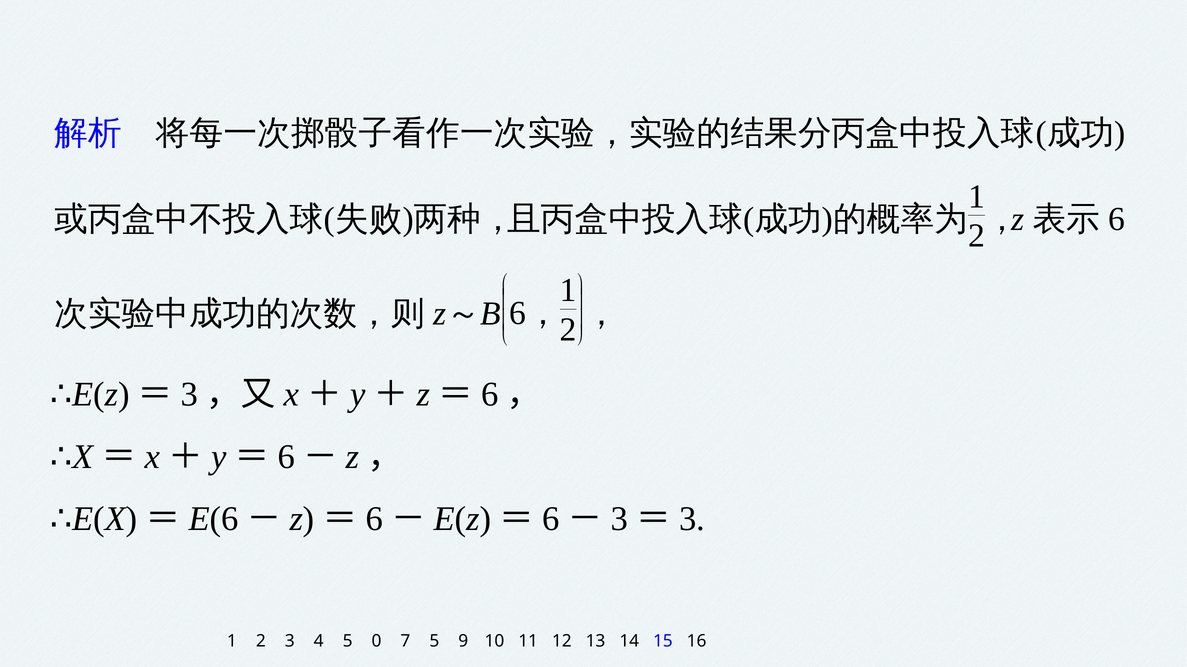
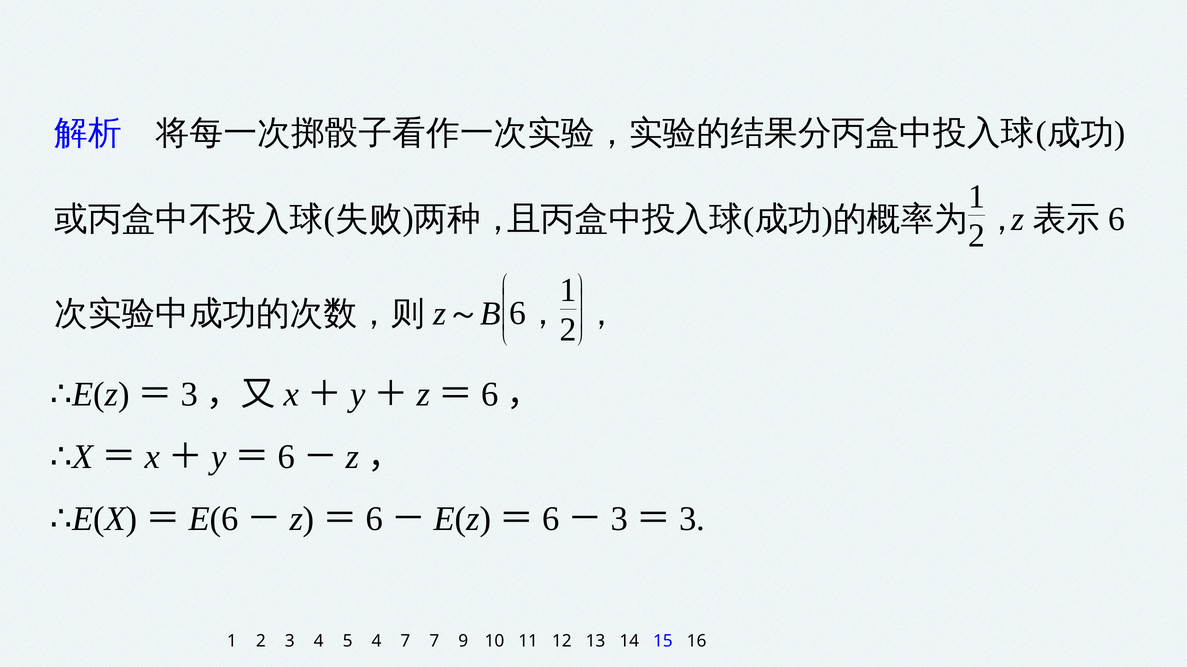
5 0: 0 -> 4 (377, 642)
7 5: 5 -> 7 (434, 642)
